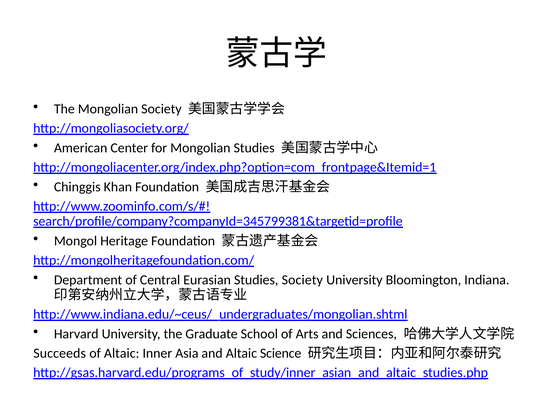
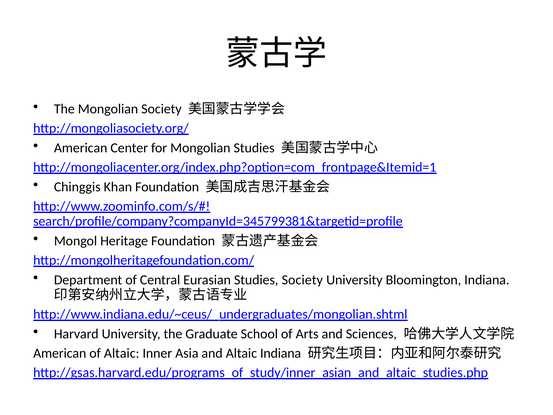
Succeeds: Succeeds -> American (60, 353)
Altaic Science: Science -> Indiana (281, 353)
